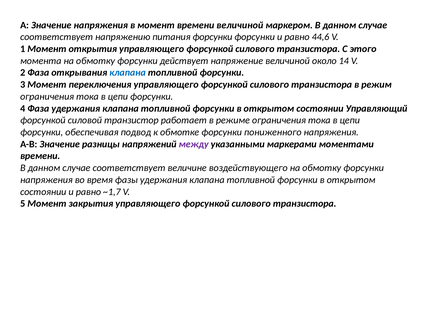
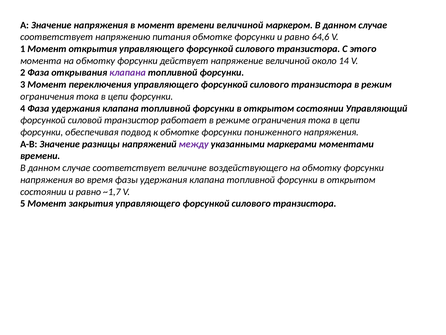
питания форсунки: форсунки -> обмотке (212, 37)
44,6: 44,6 -> 64,6 (320, 37)
клапана colour: blue -> purple (128, 73)
